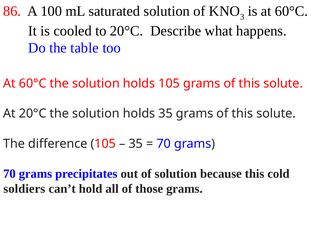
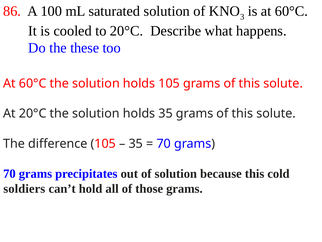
table: table -> these (85, 48)
